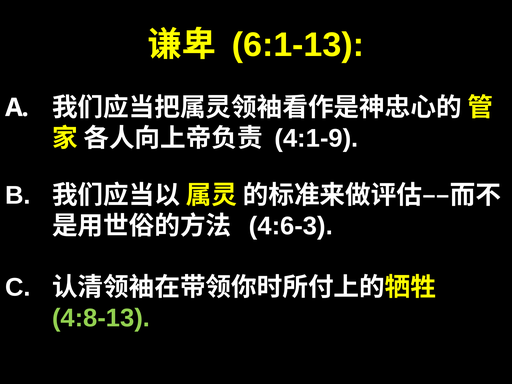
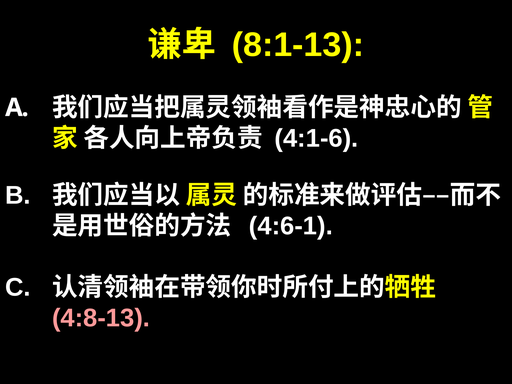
6:1-13: 6:1-13 -> 8:1-13 (298, 45)
4:1-9: 4:1-9 -> 4:1-6 (316, 138)
4:6-3: 4:6-3 -> 4:6-1 (291, 226)
4:8-13 colour: light green -> pink (101, 318)
